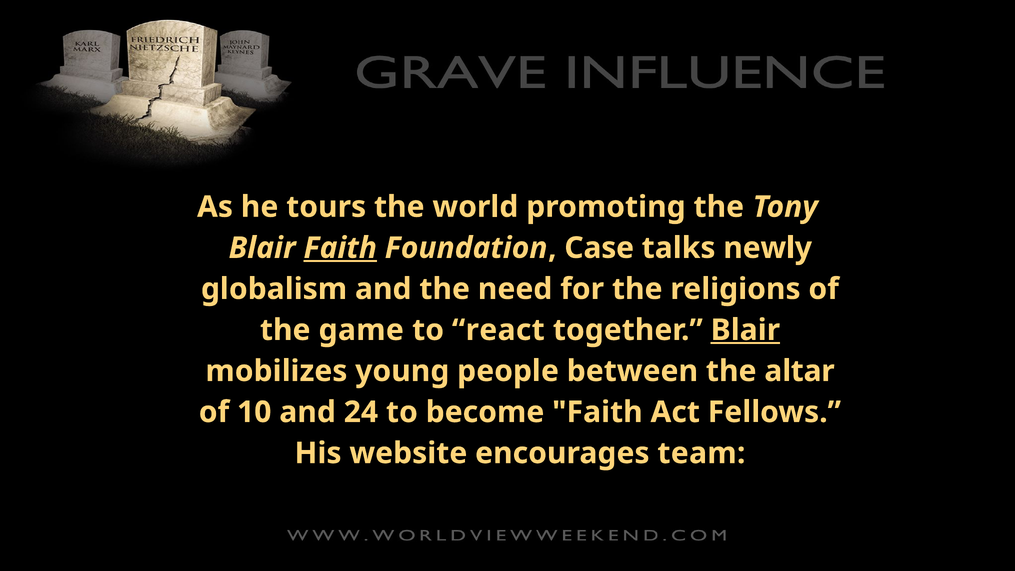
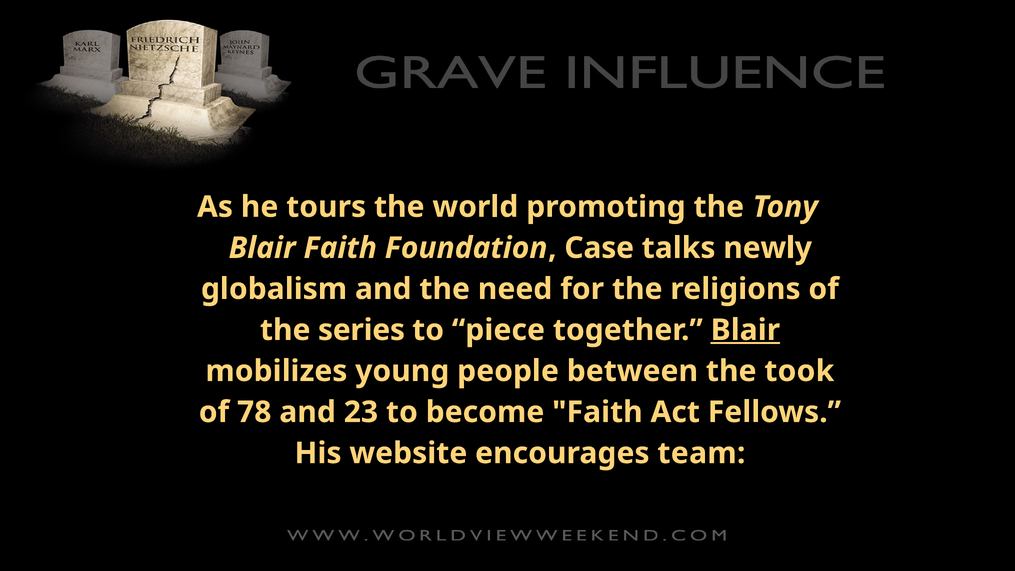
Faith underline: present -> none (340, 248)
game: game -> series (361, 330)
react: react -> piece (498, 330)
altar: altar -> took (799, 371)
10: 10 -> 78 (254, 412)
24: 24 -> 23 (361, 412)
